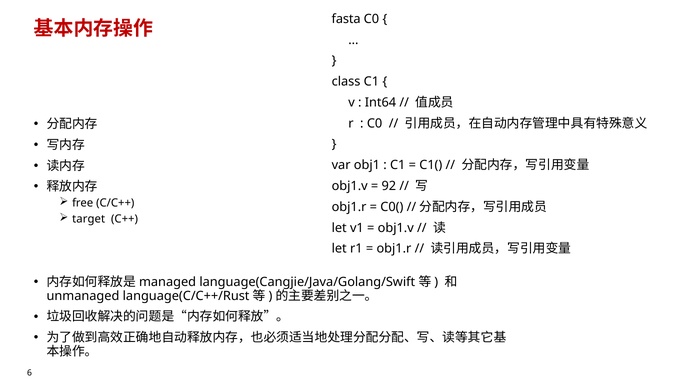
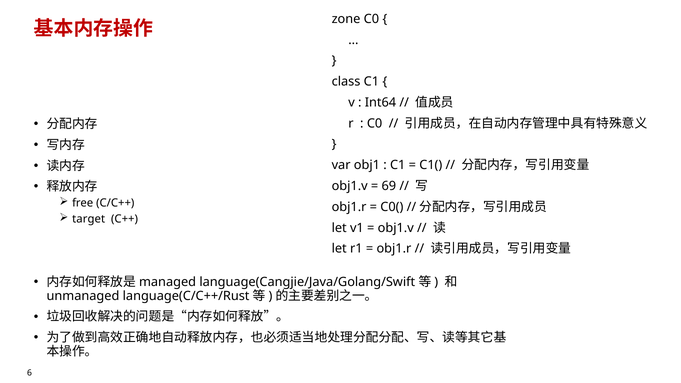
fasta: fasta -> zone (346, 19)
92: 92 -> 69 (389, 186)
